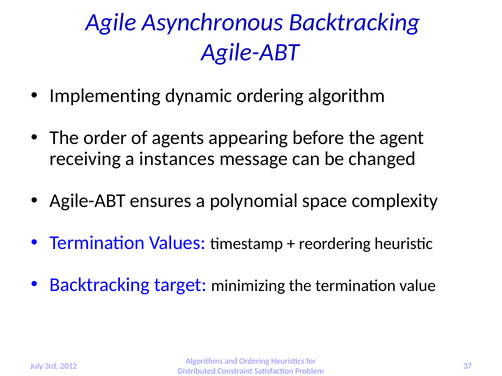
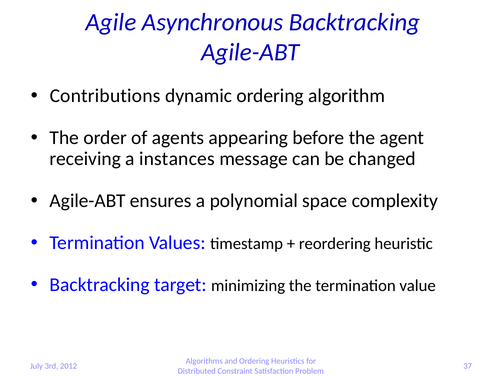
Implementing: Implementing -> Contributions (105, 96)
